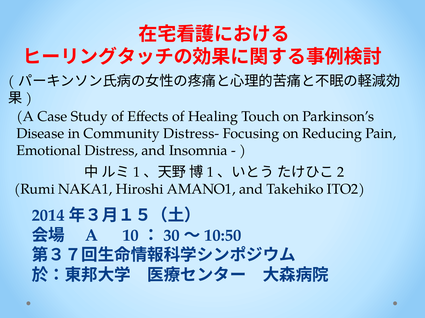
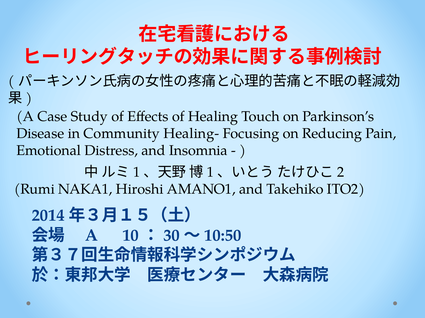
Distress-: Distress- -> Healing- (191, 134)
